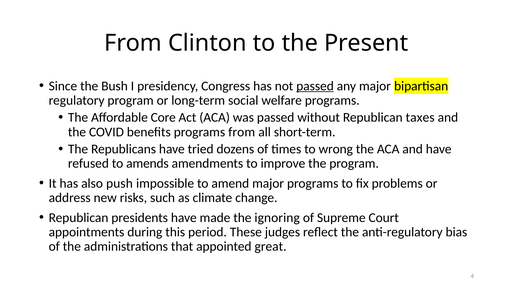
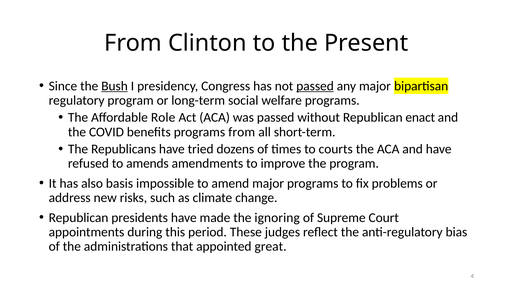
Bush underline: none -> present (115, 86)
Core: Core -> Role (163, 117)
taxes: taxes -> enact (420, 117)
wrong: wrong -> courts (336, 149)
push: push -> basis (119, 183)
